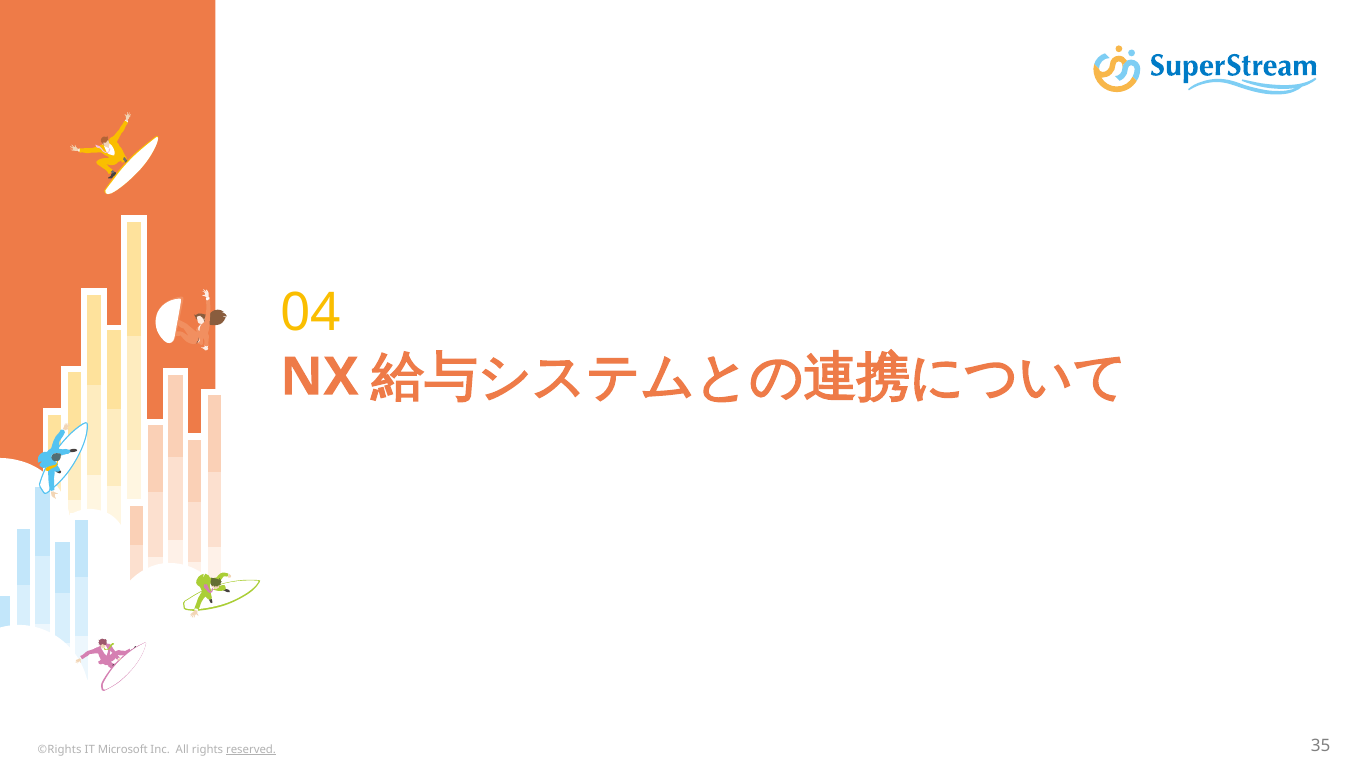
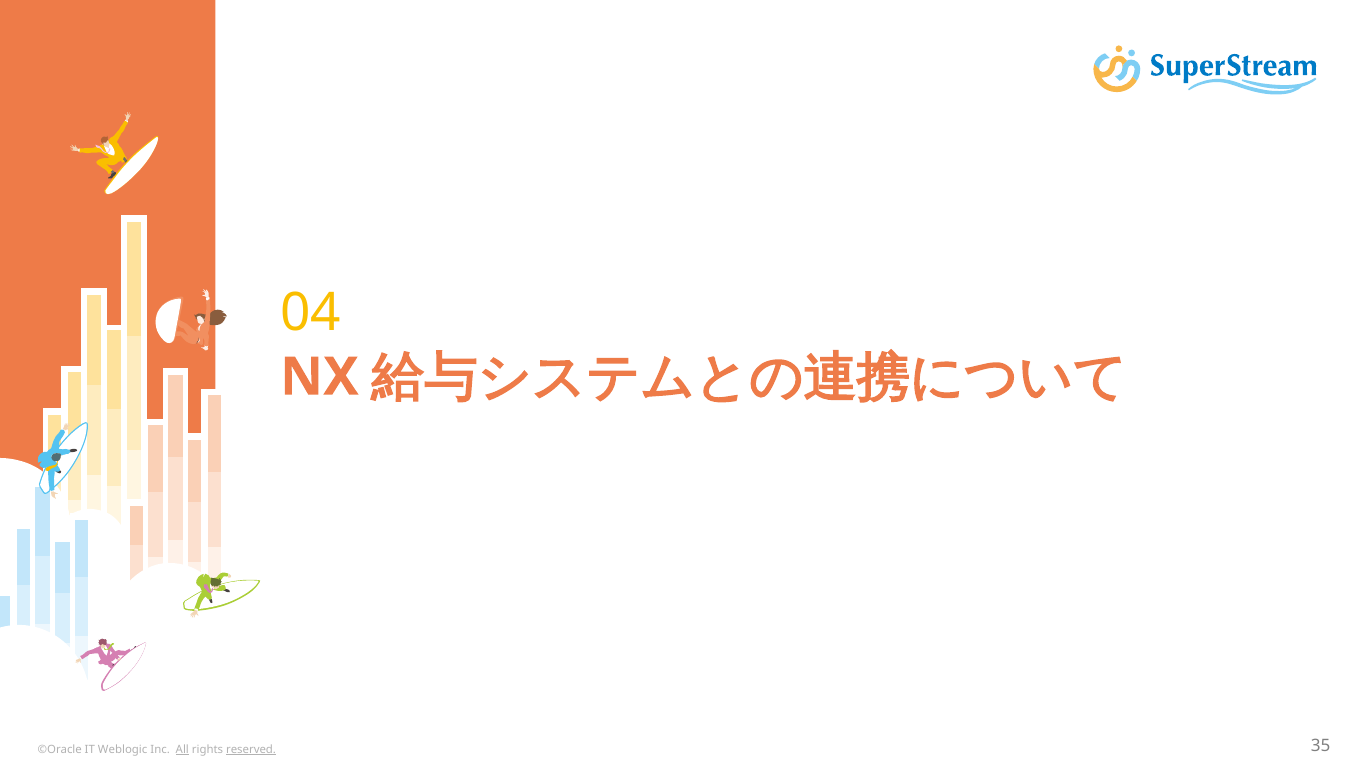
©Rights: ©Rights -> ©Oracle (60, 750)
Microsoft: Microsoft -> Weblogic (123, 750)
All underline: none -> present (182, 750)
